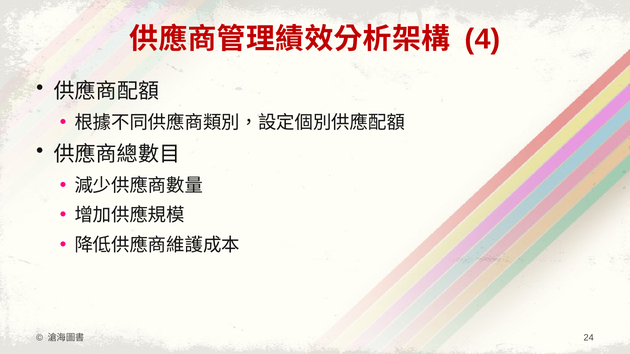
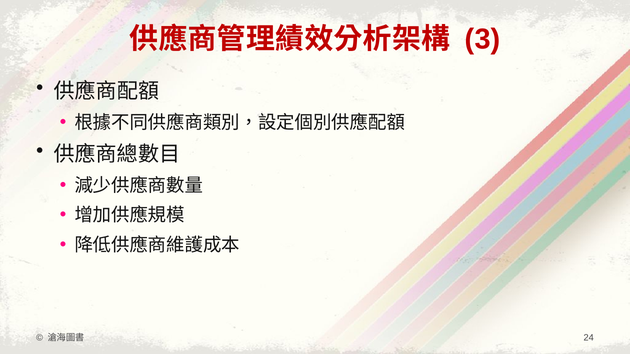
4: 4 -> 3 (483, 40)
